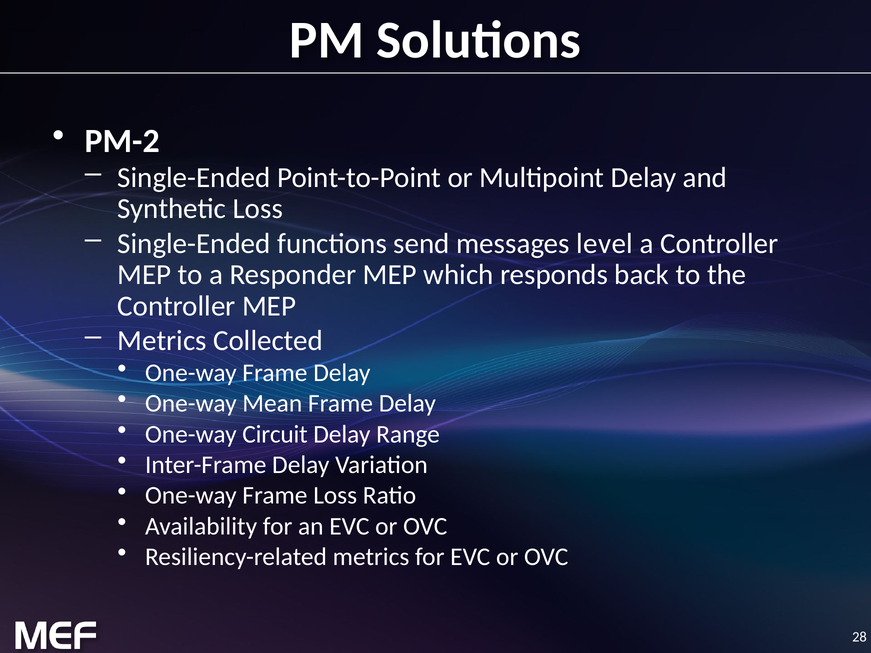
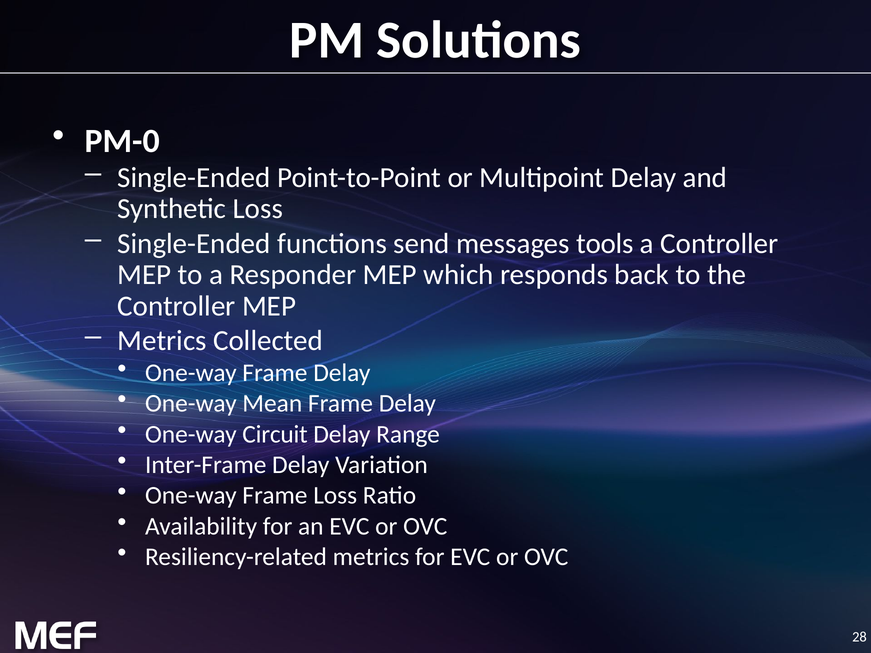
PM-2: PM-2 -> PM-0 (122, 141)
level: level -> tools (605, 244)
